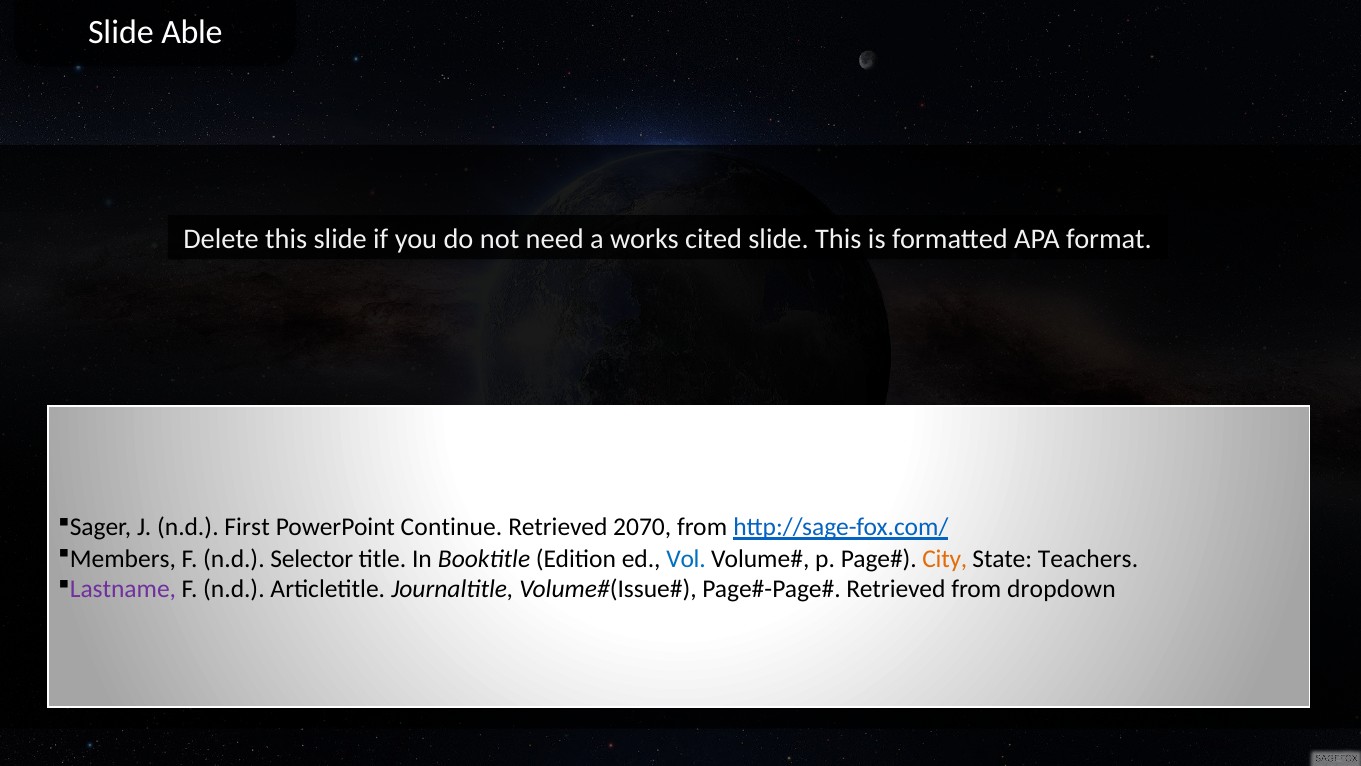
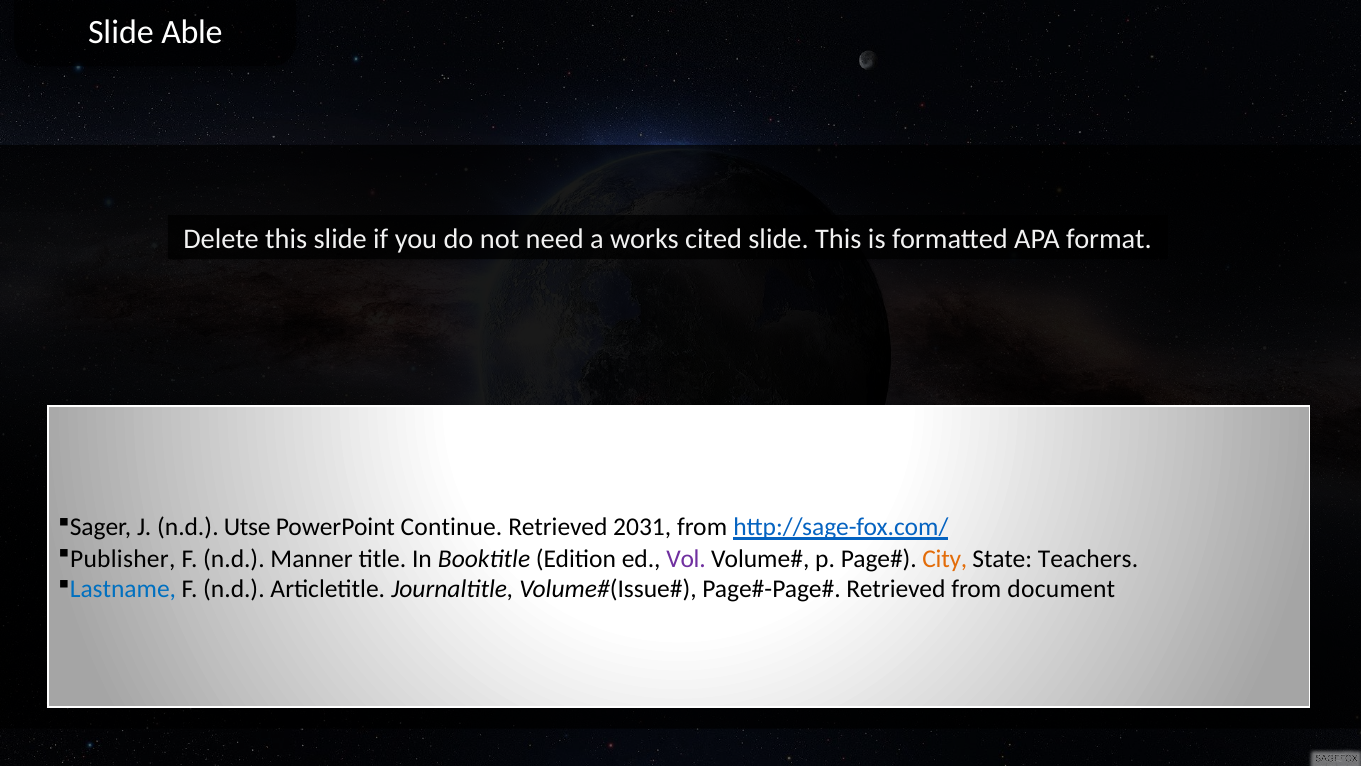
First: First -> Utse (247, 527)
2070: 2070 -> 2031 (642, 527)
Members: Members -> Publisher (123, 558)
Selector: Selector -> Manner (312, 558)
Vol colour: blue -> purple (686, 558)
Lastname colour: purple -> blue (123, 589)
dropdown: dropdown -> document (1061, 589)
